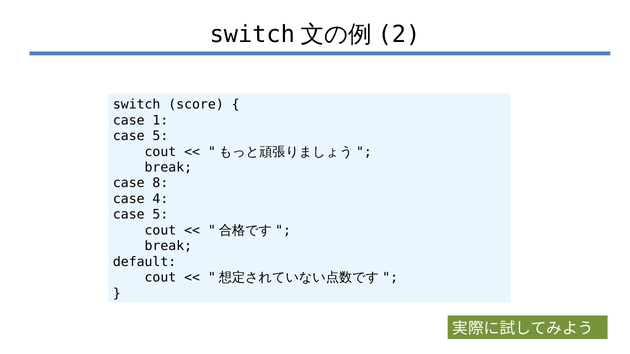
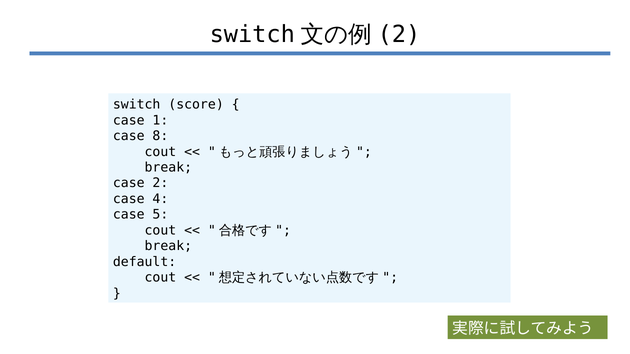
5: 5 -> 8 (160, 136)
case 8: 8 -> 2 (160, 183)
